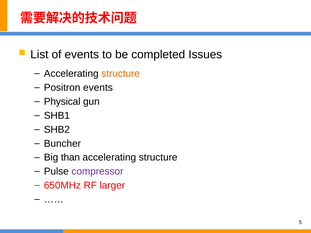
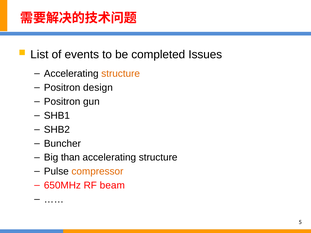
Positron events: events -> design (98, 88)
Physical: Physical -> Positron (62, 102)
compressor colour: purple -> orange (97, 172)
larger: larger -> beam (112, 186)
